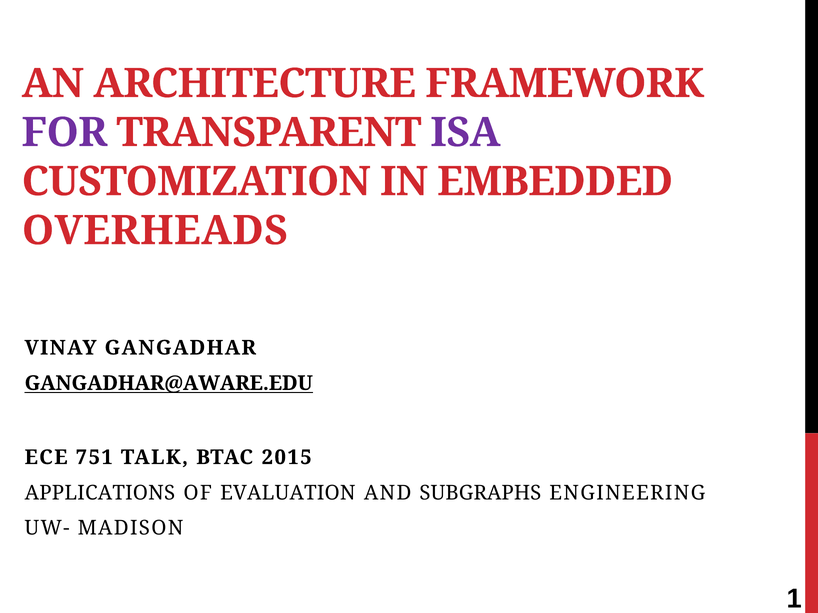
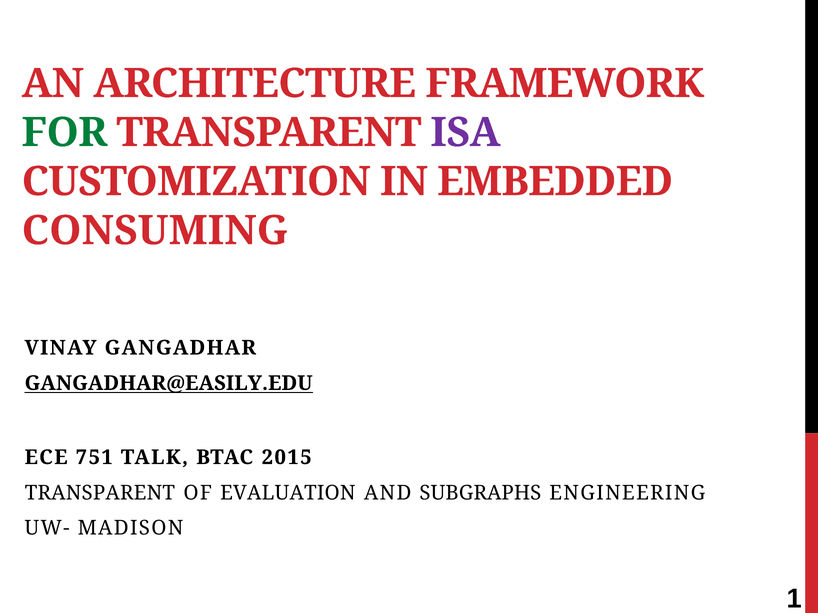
FOR colour: purple -> green (65, 133)
OVERHEADS: OVERHEADS -> CONSUMING (155, 231)
GANGADHAR@AWARE.EDU: GANGADHAR@AWARE.EDU -> GANGADHAR@EASILY.EDU (169, 384)
APPLICATIONS: APPLICATIONS -> TRANSPARENT (100, 493)
